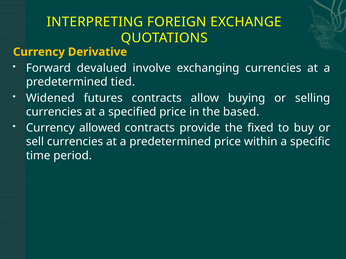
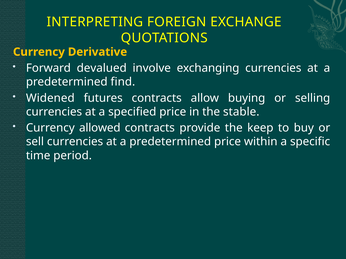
tied: tied -> find (123, 82)
based: based -> stable (241, 112)
fixed: fixed -> keep (260, 128)
